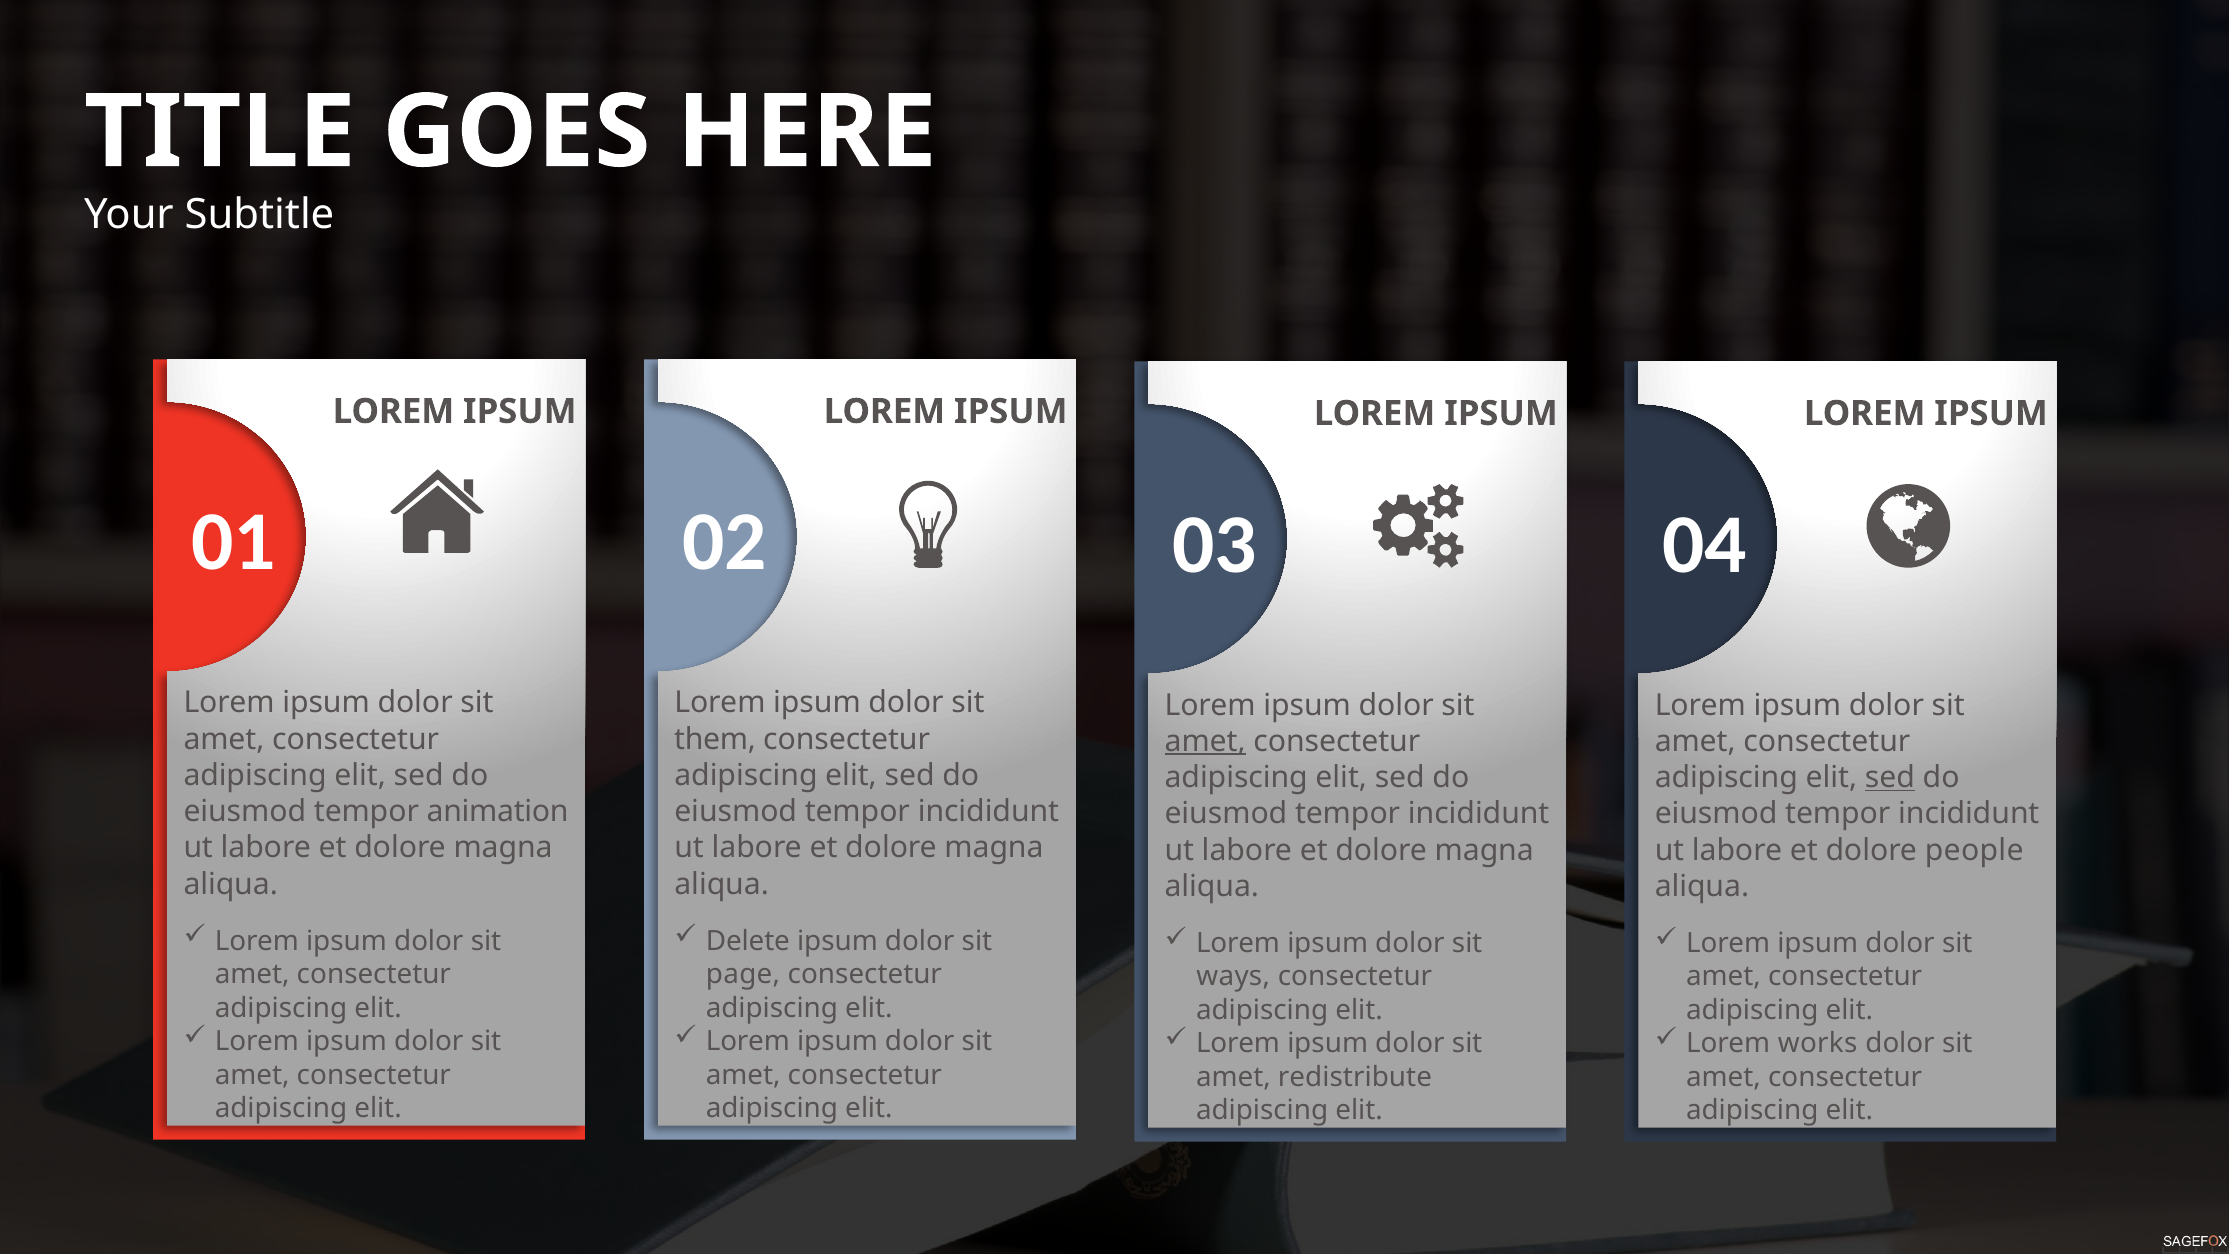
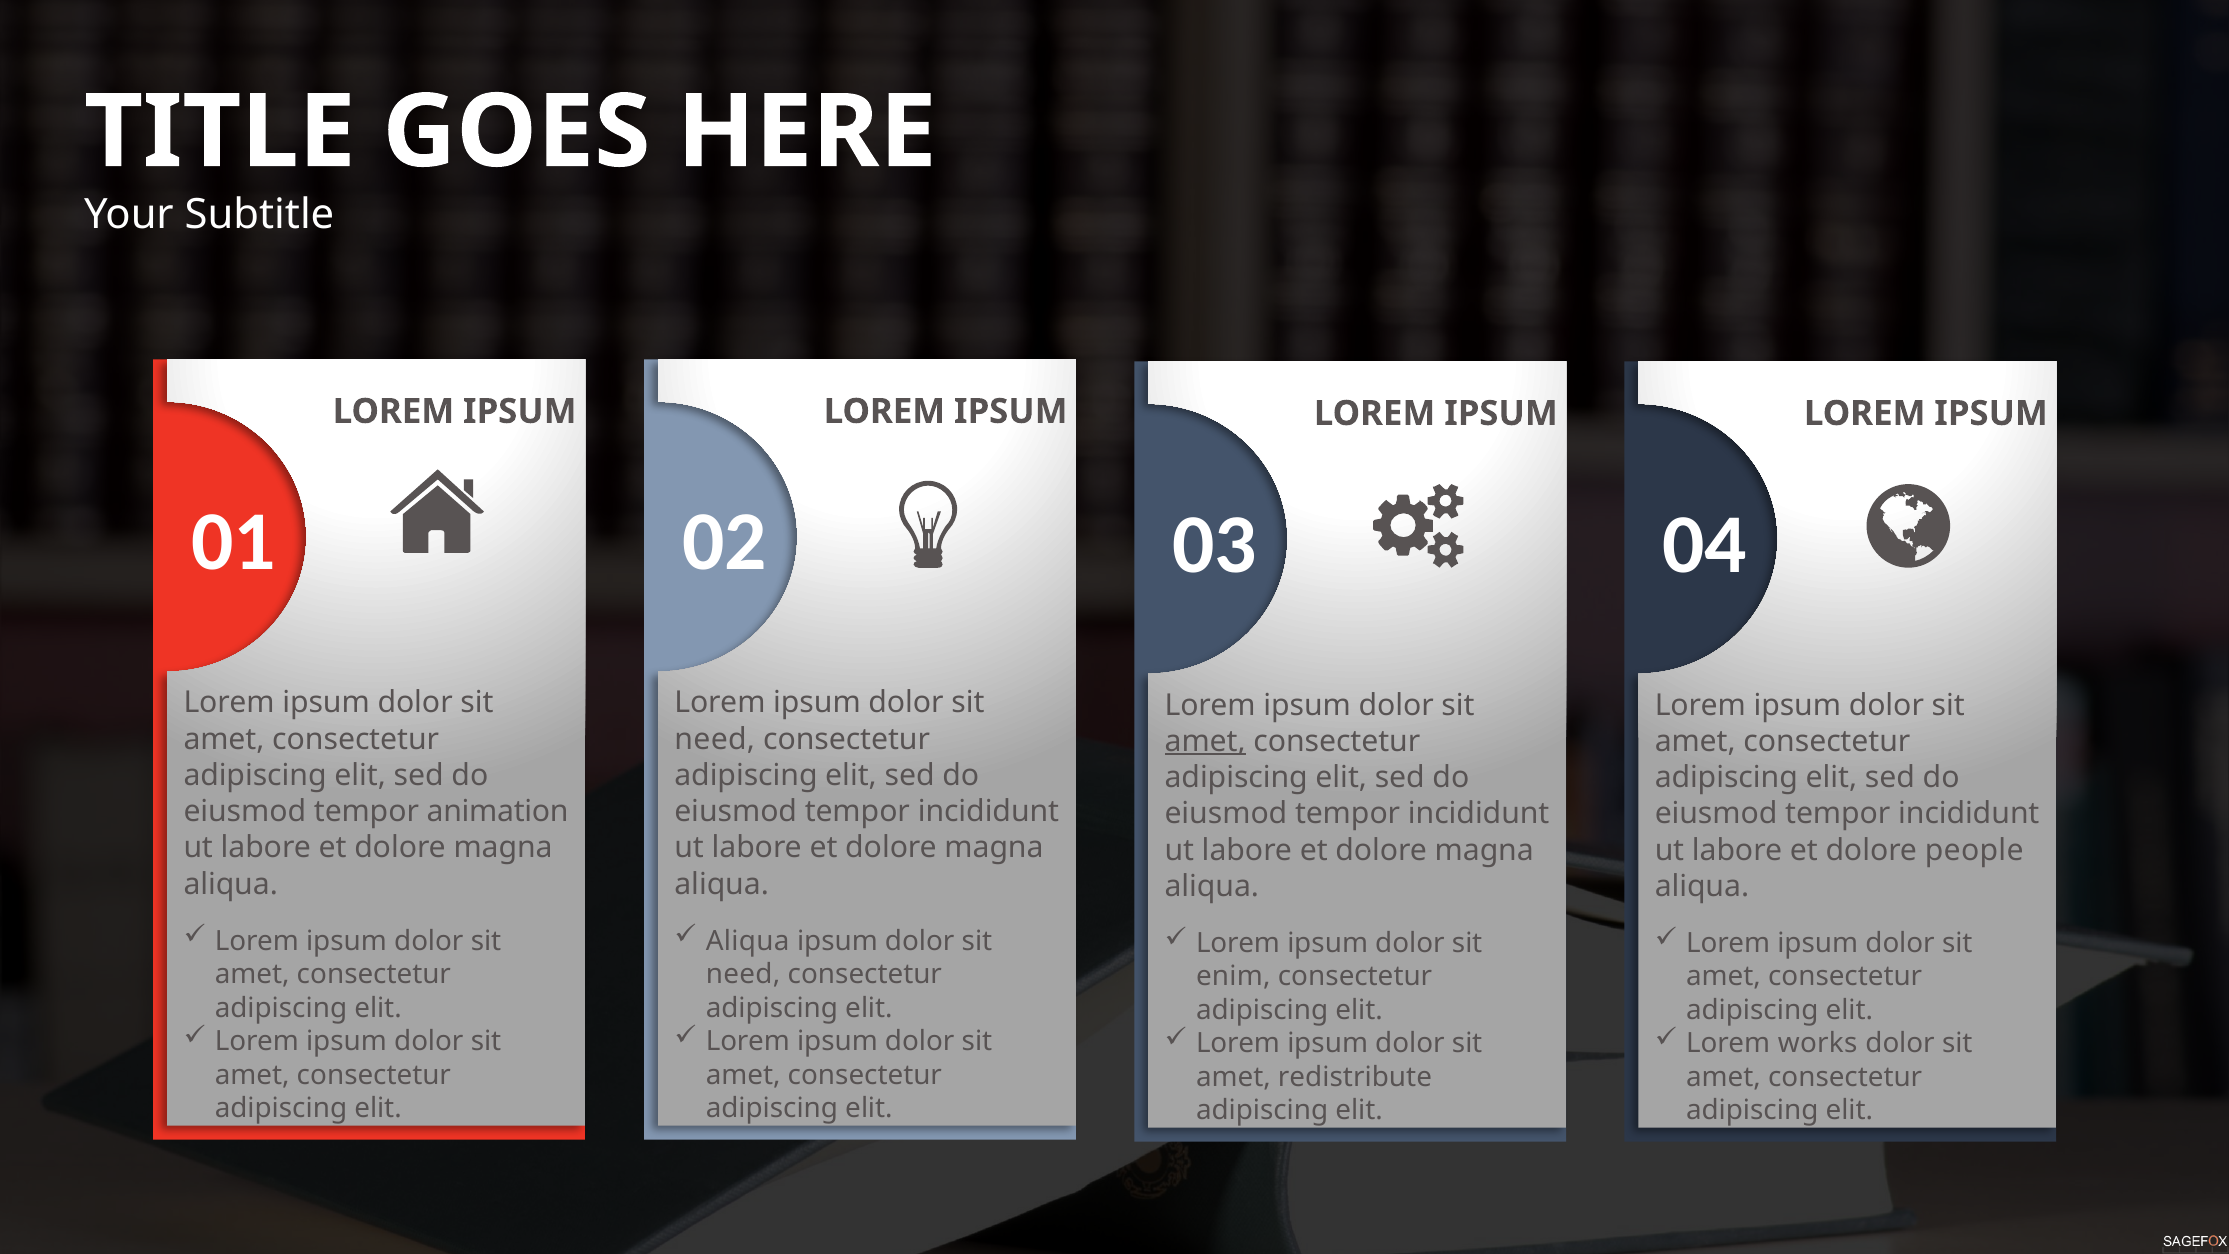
them: them -> need (715, 739)
sed underline: present -> none (1890, 777)
Delete: Delete -> Aliqua (748, 941)
page: page -> need (743, 975)
ways: ways -> enim (1233, 977)
